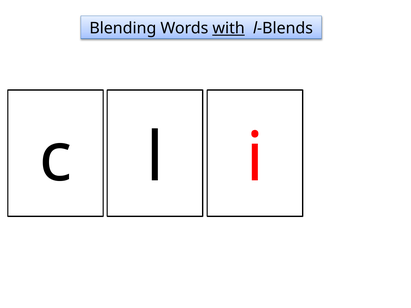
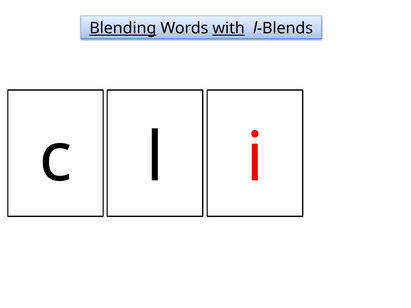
Blending underline: none -> present (123, 28)
